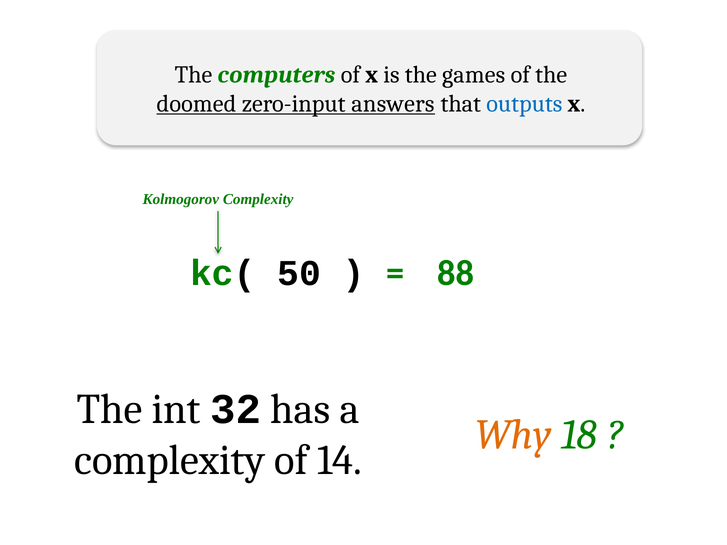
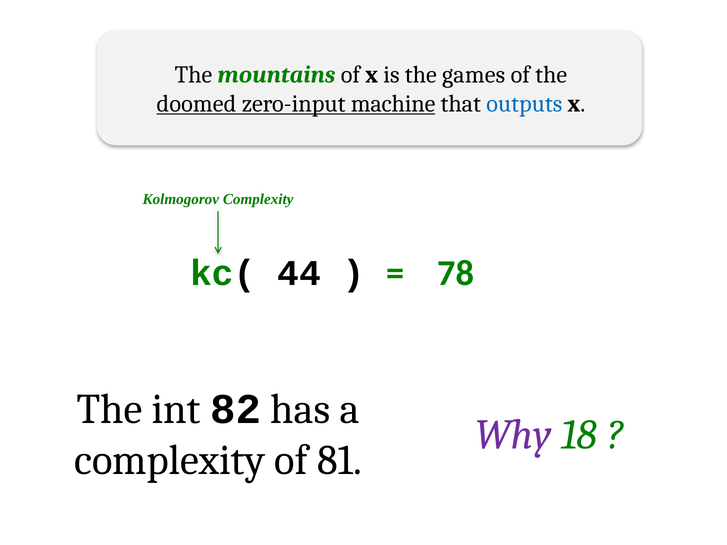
computers: computers -> mountains (276, 75)
answers: answers -> machine (393, 104)
50: 50 -> 44 (299, 273)
88: 88 -> 78 (456, 273)
32: 32 -> 82 (236, 409)
Why colour: orange -> purple (513, 435)
14: 14 -> 81 (339, 460)
